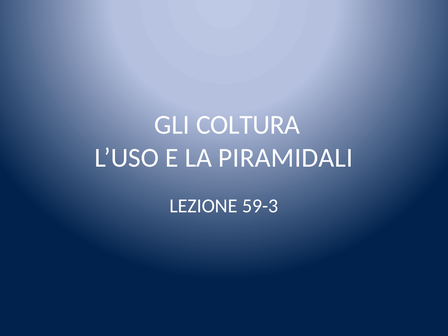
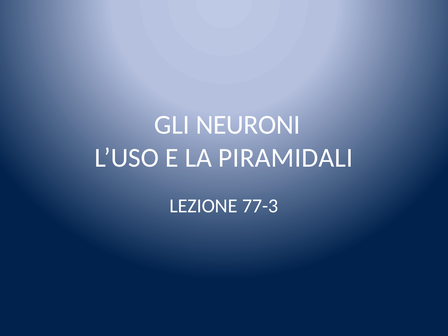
COLTURA: COLTURA -> NEURONI (248, 125)
59-3: 59-3 -> 77-3 (260, 206)
